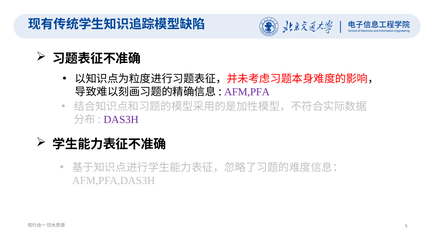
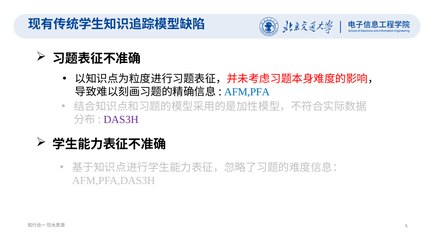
AFM,PFA colour: purple -> blue (247, 92)
